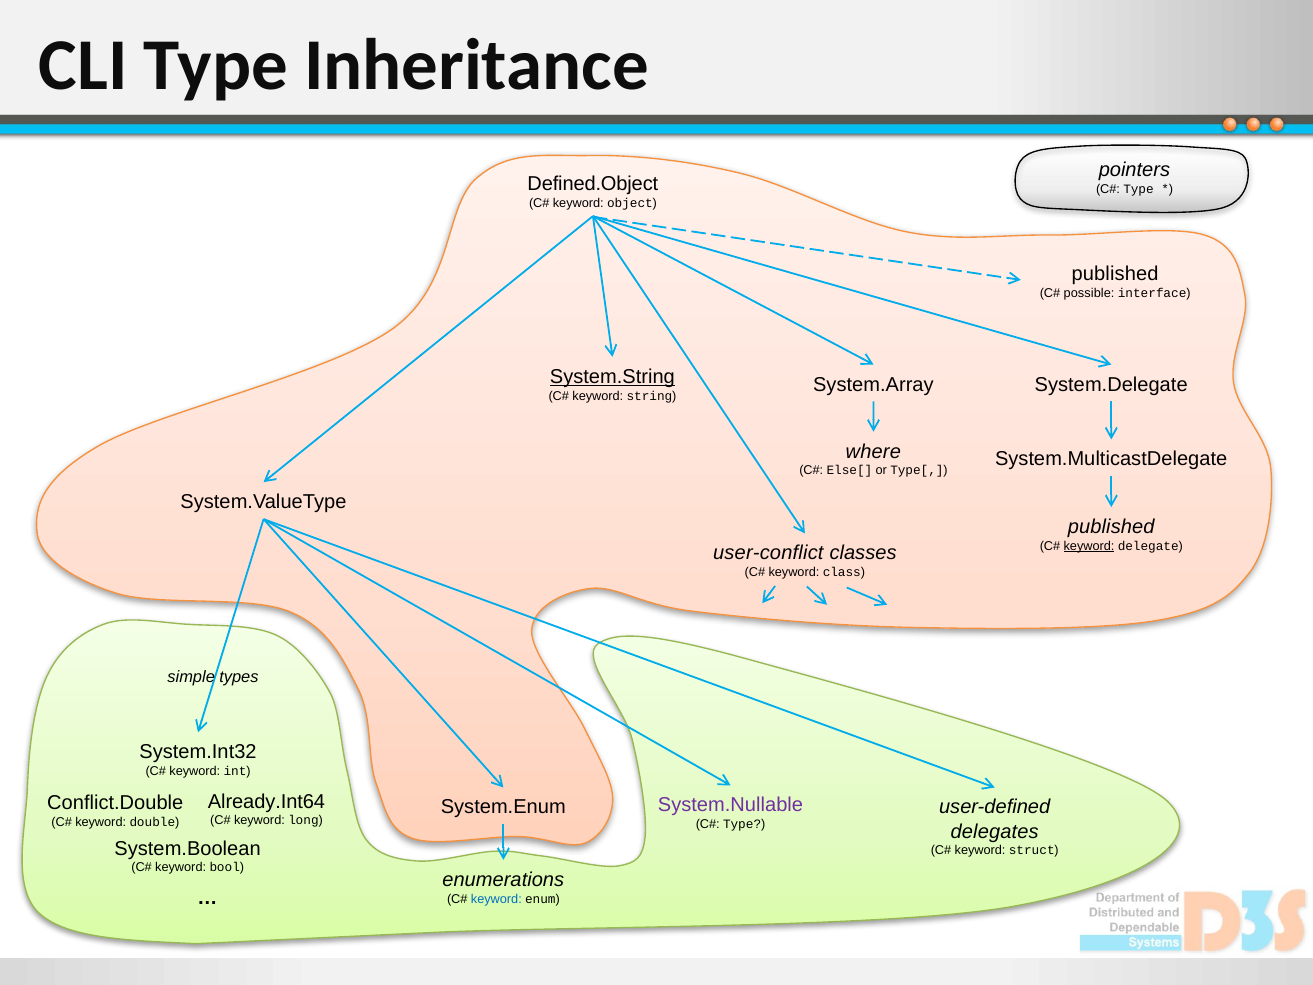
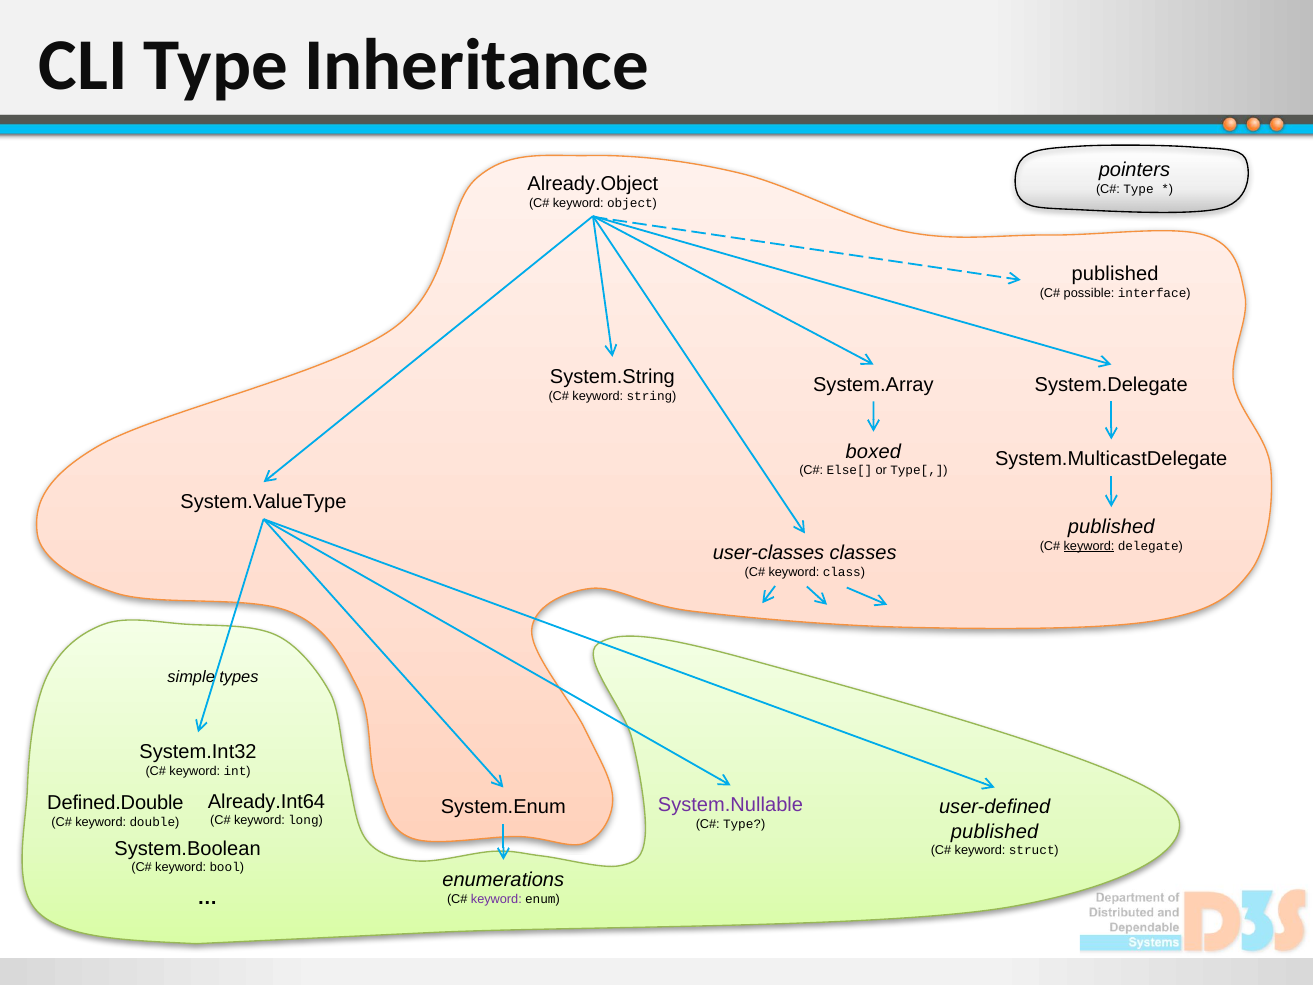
Defined.Object: Defined.Object -> Already.Object (593, 184)
System.String underline: present -> none (612, 377)
where: where -> boxed (873, 451)
user-conflict: user-conflict -> user-classes (768, 553)
Conflict.Double: Conflict.Double -> Defined.Double (115, 803)
delegates: delegates -> published (995, 831)
keyword colour: blue -> purple (496, 899)
